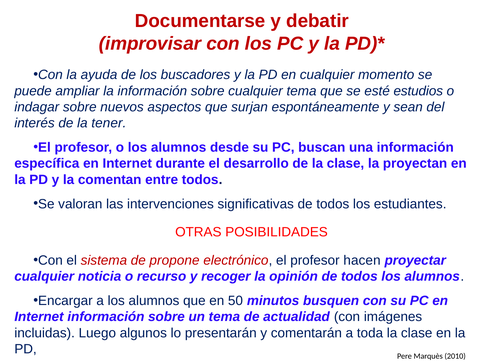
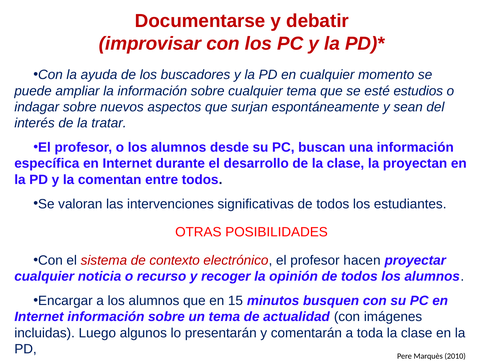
tener: tener -> tratar (109, 123)
propone: propone -> contexto (175, 260)
50: 50 -> 15 (235, 301)
